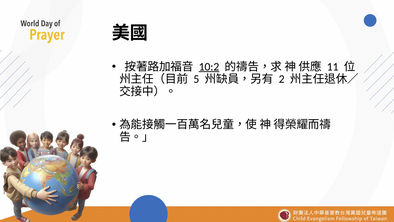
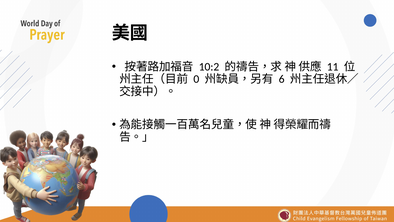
10:2 underline: present -> none (209, 67)
5: 5 -> 0 (196, 79)
2: 2 -> 6 (282, 79)
